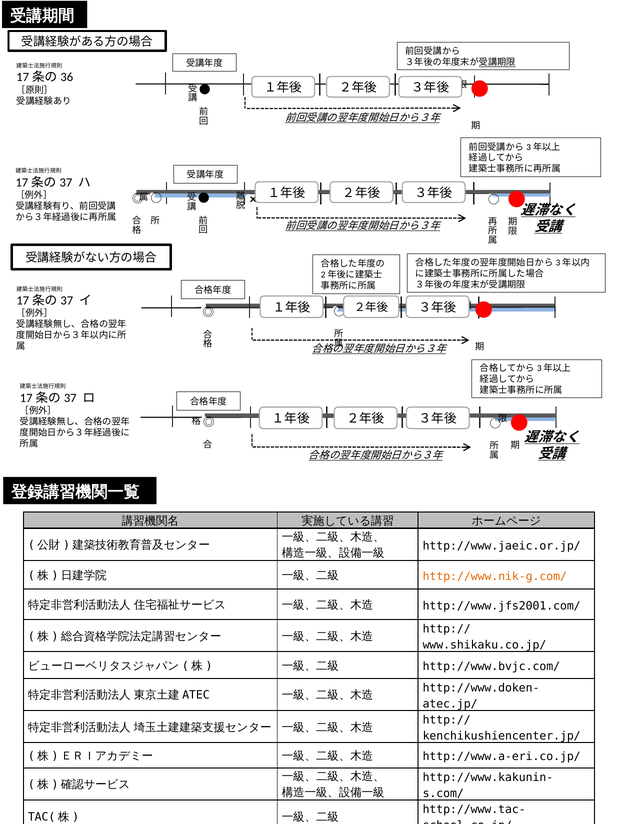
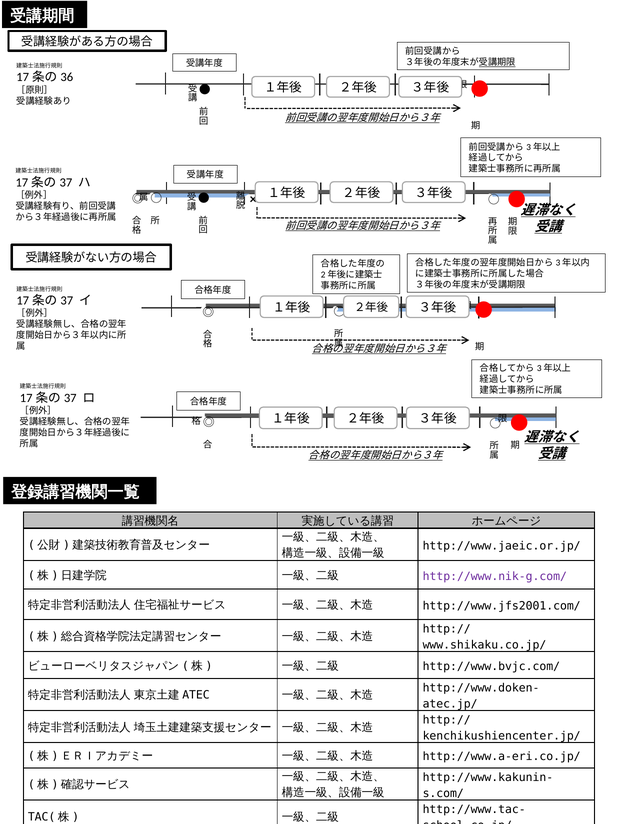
http://www.nik-g.com/ colour: orange -> purple (495, 576)
